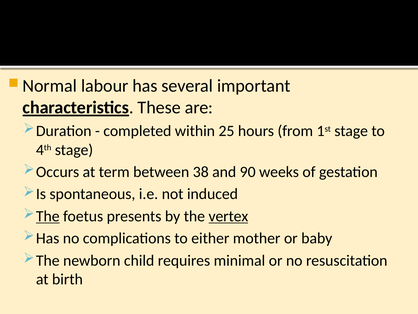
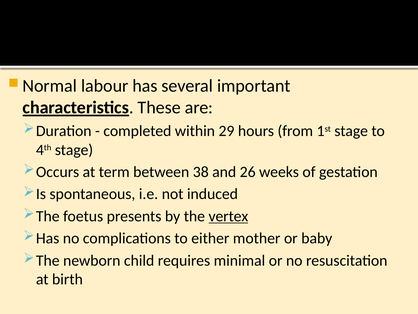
25: 25 -> 29 (226, 131)
90: 90 -> 26 (248, 172)
The underline: present -> none (48, 216)
